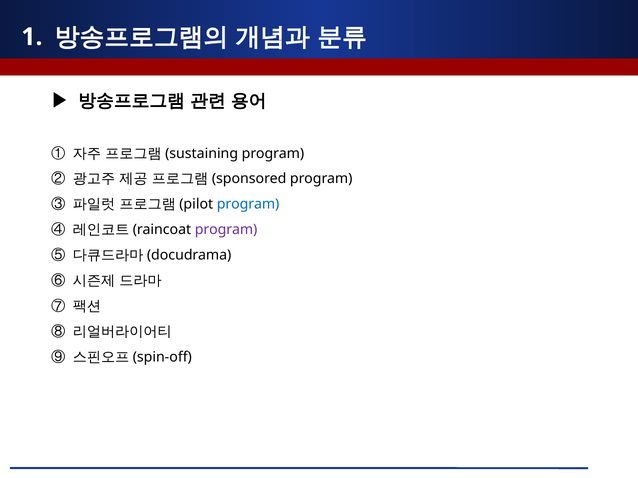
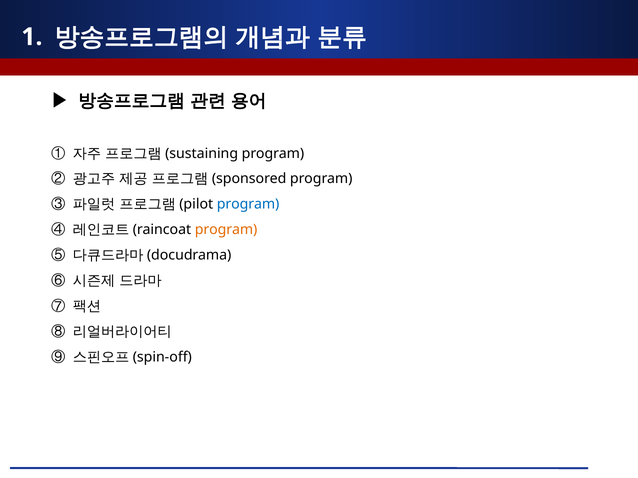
program colour: purple -> orange (226, 230)
